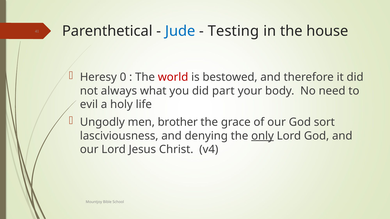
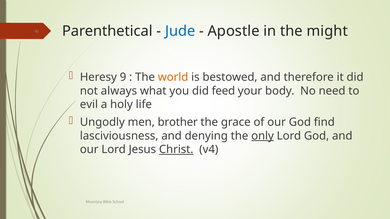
Testing: Testing -> Apostle (234, 31)
house: house -> might (327, 31)
0: 0 -> 9 (123, 77)
world colour: red -> orange (173, 77)
part: part -> feed (223, 91)
sort: sort -> find (324, 122)
Christ underline: none -> present (176, 150)
